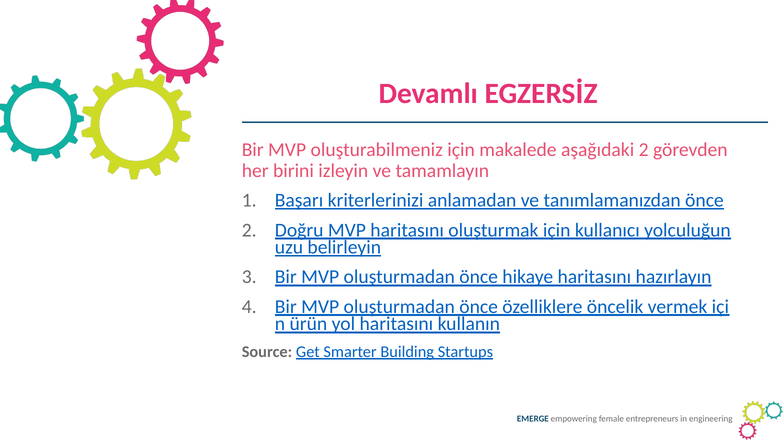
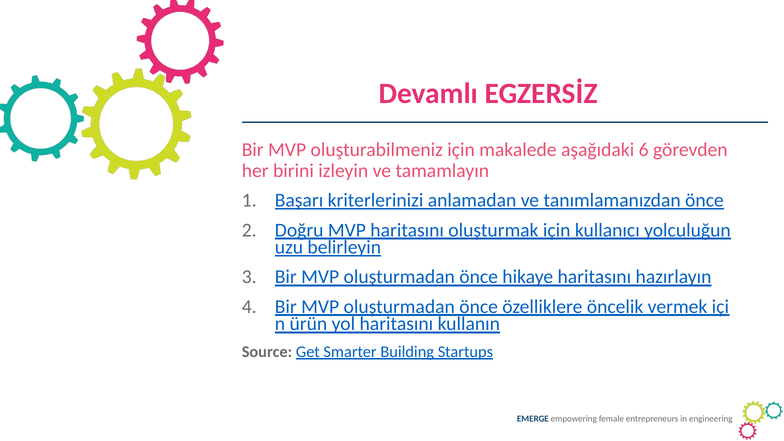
aşağıdaki 2: 2 -> 6 (644, 150)
